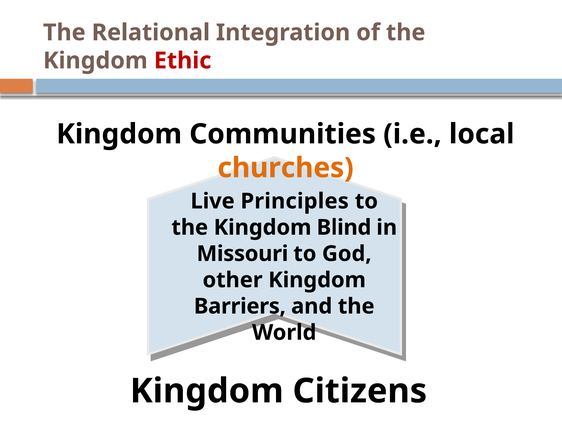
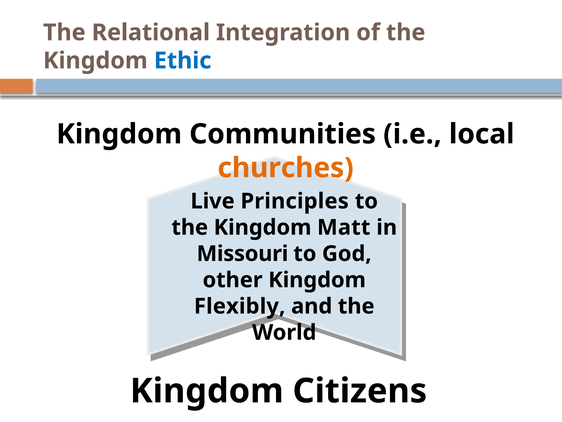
Ethic colour: red -> blue (183, 61)
Blind: Blind -> Matt (344, 227)
Barriers: Barriers -> Flexibly (240, 306)
